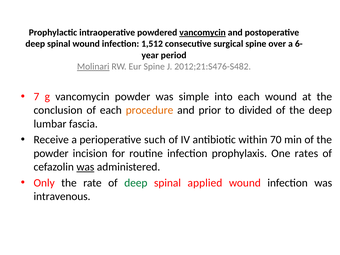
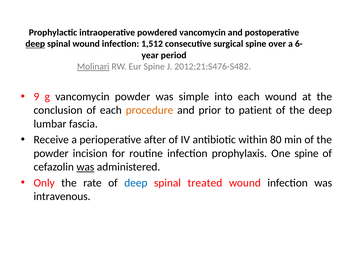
vancomycin underline: present -> none (203, 33)
deep underline: none -> present (35, 44)
7: 7 -> 9 (36, 97)
divided: divided -> patient (255, 110)
such: such -> after (155, 140)
70: 70 -> 80 (276, 140)
One rates: rates -> spine (306, 153)
deep colour: green -> blue (136, 183)
applied: applied -> treated (205, 183)
